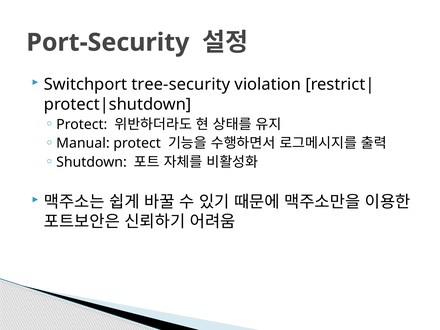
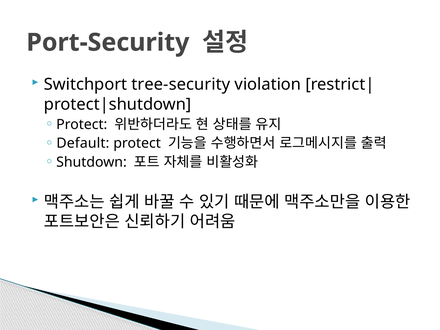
Manual: Manual -> Default (83, 143)
